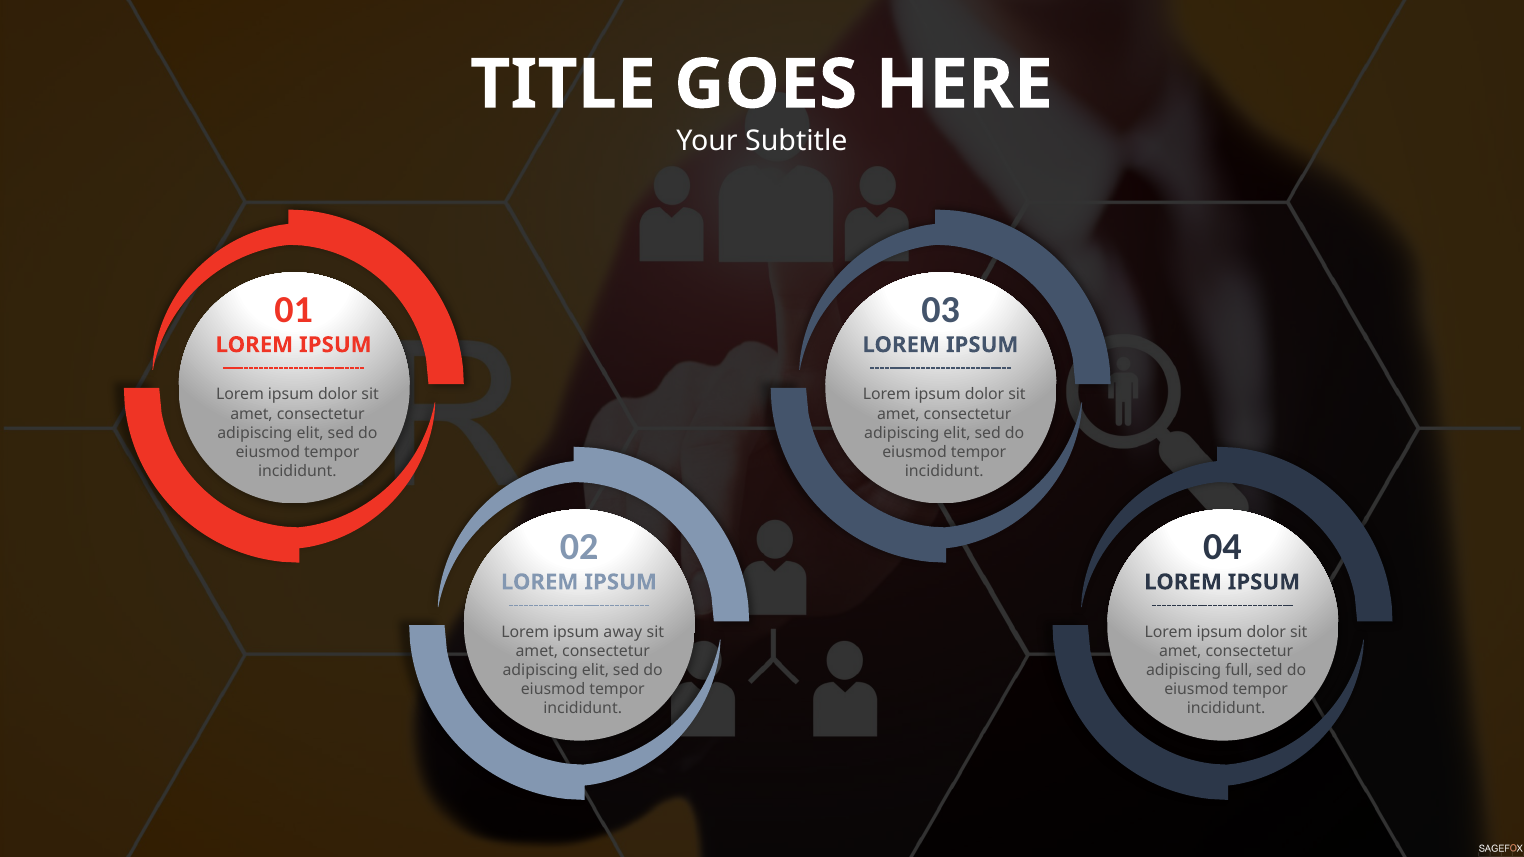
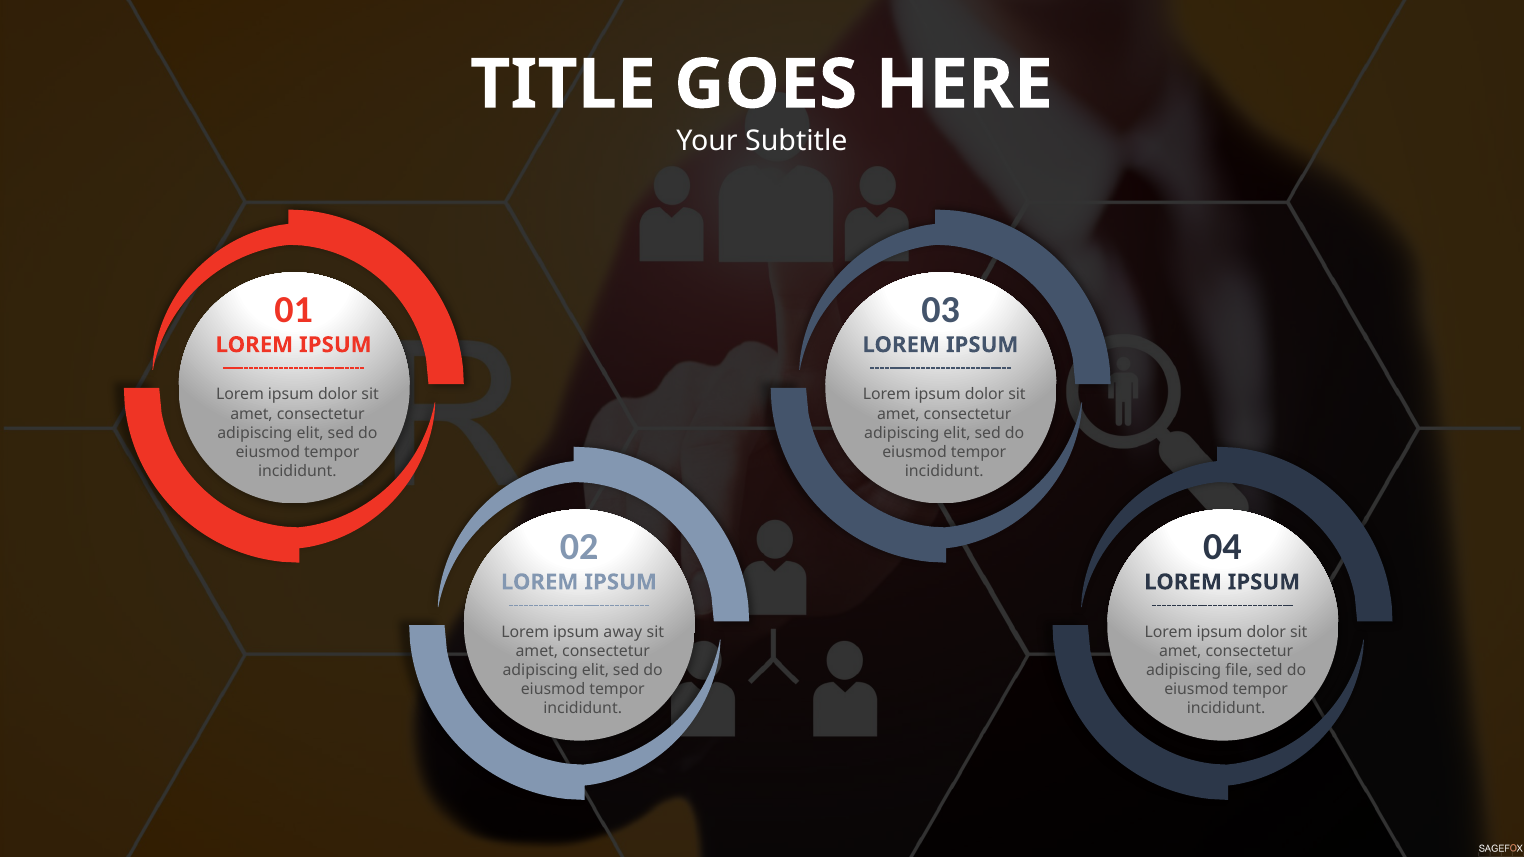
full: full -> file (1239, 670)
